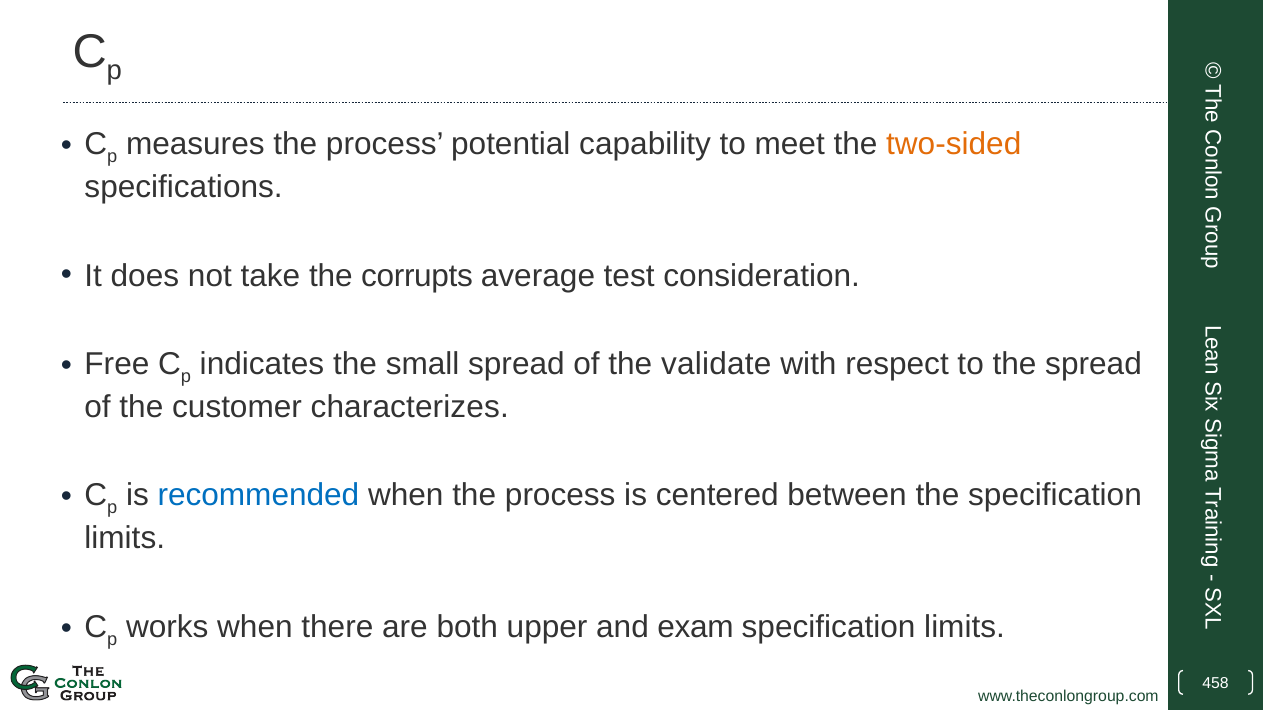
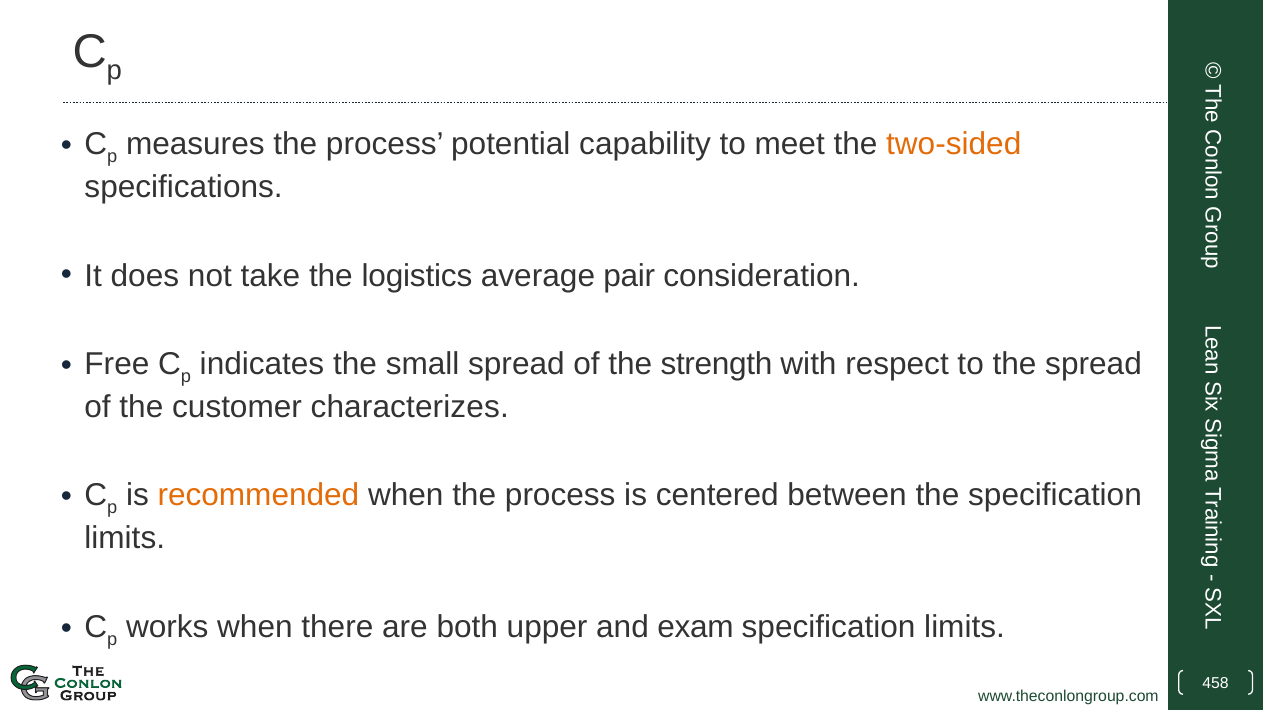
corrupts: corrupts -> logistics (417, 276)
test: test -> pair (629, 276)
validate: validate -> strength (717, 364)
recommended colour: blue -> orange (258, 496)
